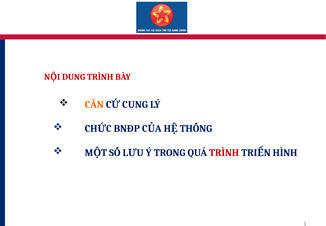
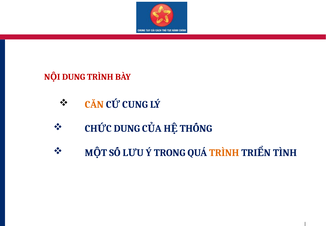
BNĐP: BNĐP -> DUNG (127, 128)
TRÌNH colour: red -> orange (224, 153)
HÌNH: HÌNH -> TÌNH (285, 153)
